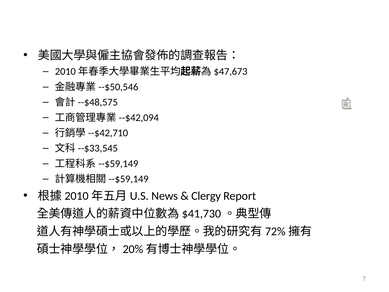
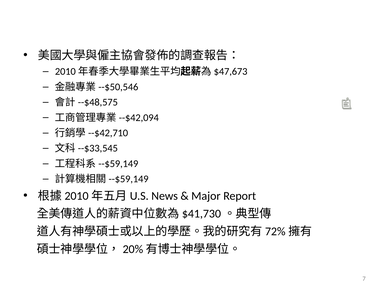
Clergy: Clergy -> Major (206, 196)
